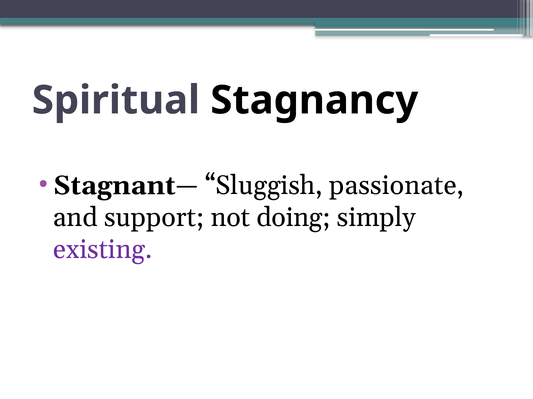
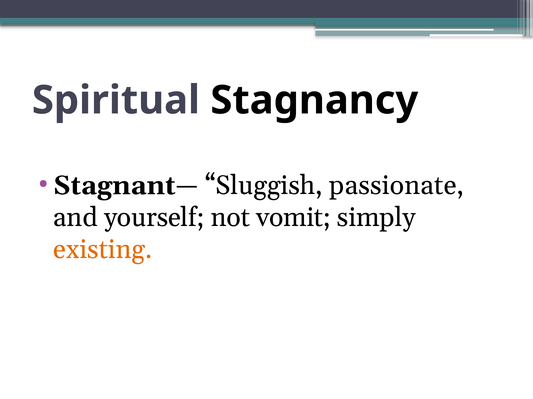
support: support -> yourself (154, 218)
doing: doing -> vomit (294, 218)
existing colour: purple -> orange (103, 250)
